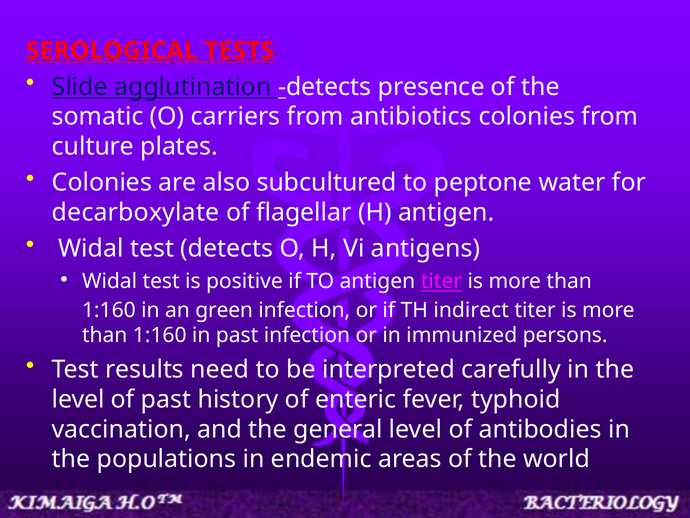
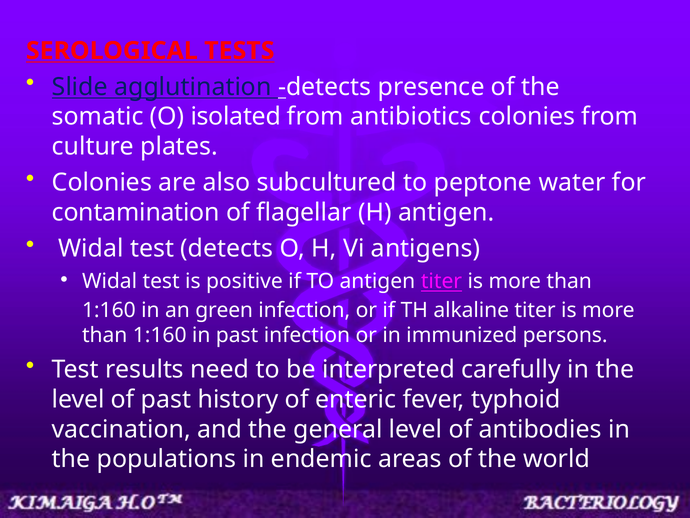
carriers: carriers -> isolated (236, 117)
decarboxylate: decarboxylate -> contamination (136, 212)
indirect: indirect -> alkaline (471, 310)
